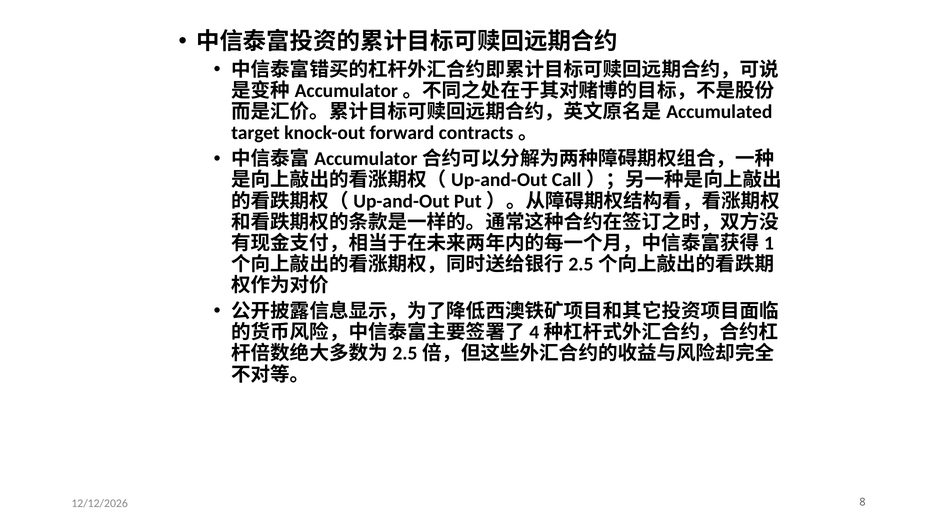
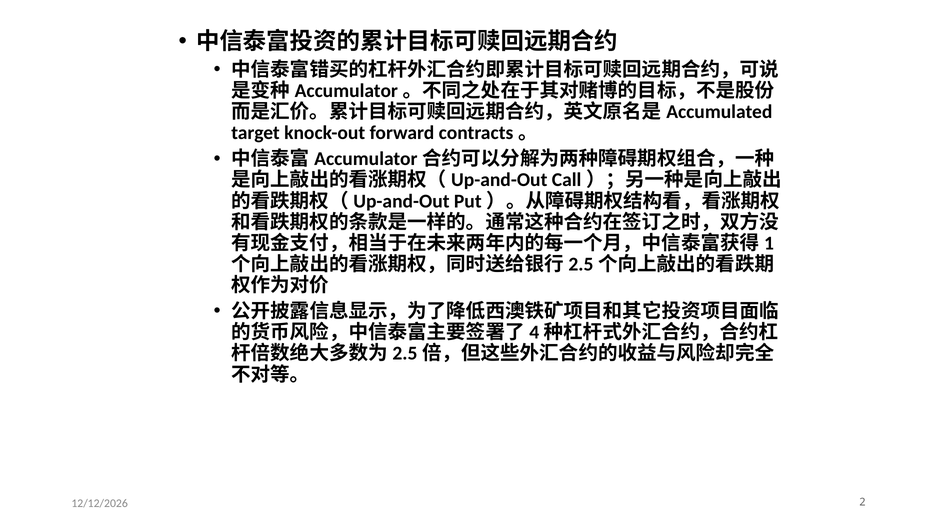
8: 8 -> 2 (863, 502)
